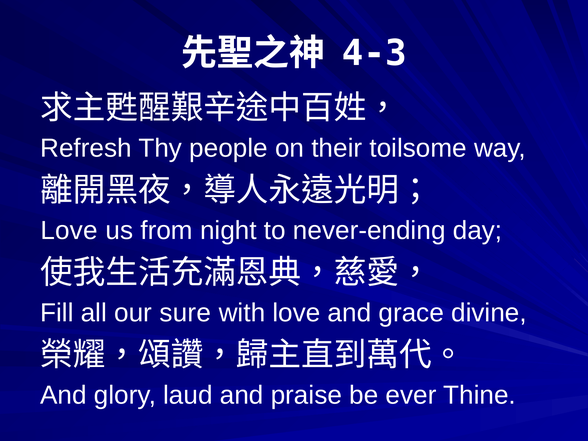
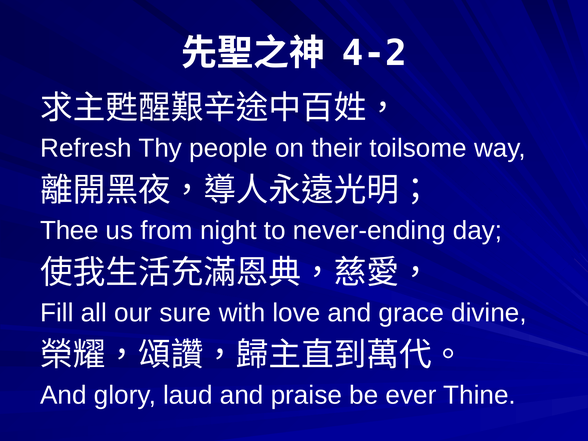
4-3: 4-3 -> 4-2 (374, 53)
Love: Love -> Thee (69, 230)
